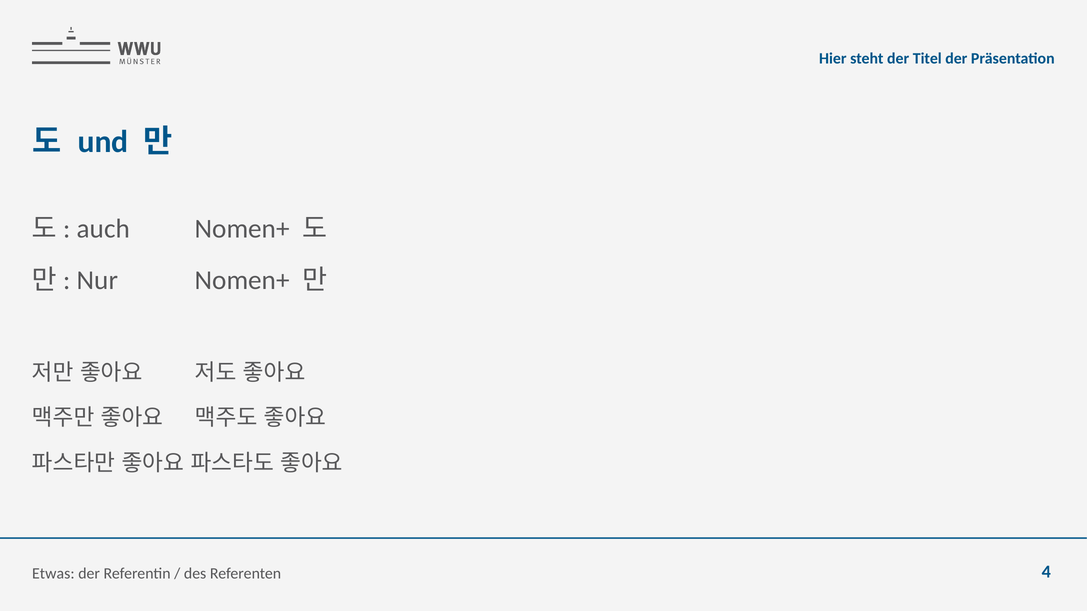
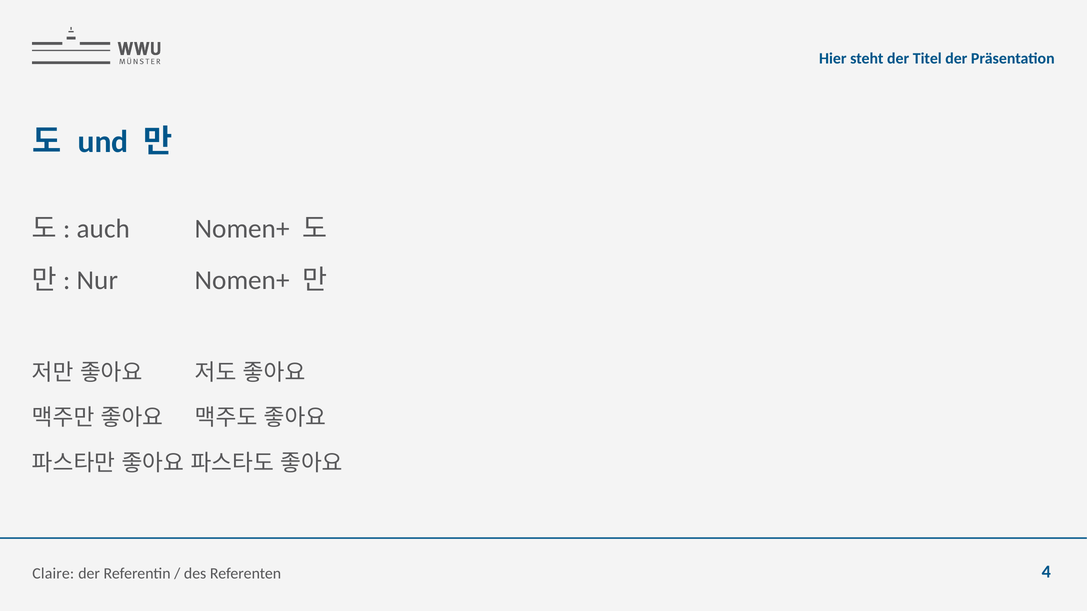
Etwas: Etwas -> Claire (53, 573)
